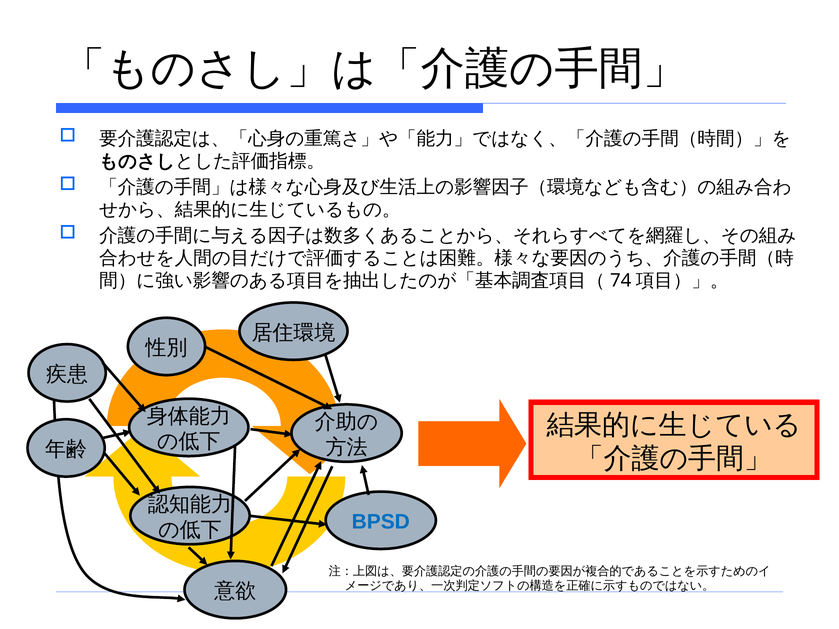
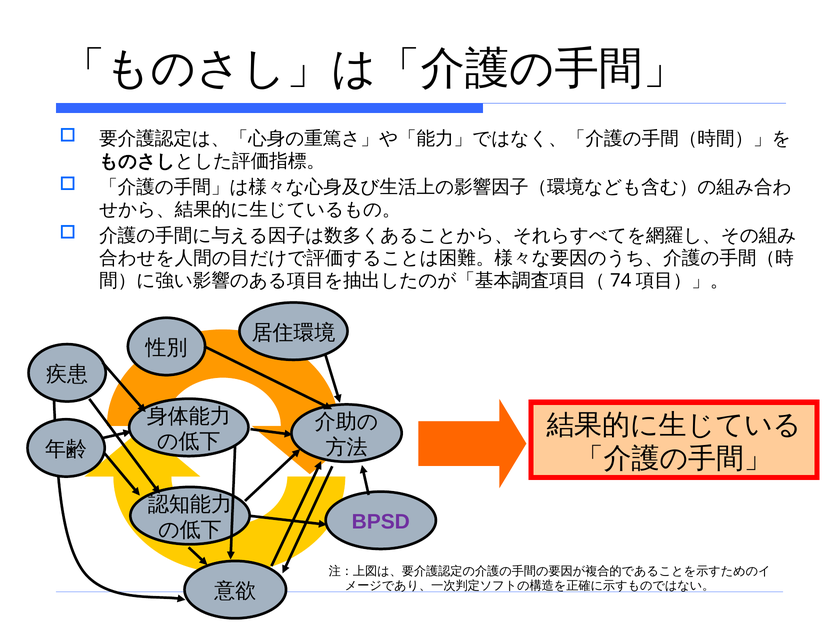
BPSD colour: blue -> purple (381, 522)
